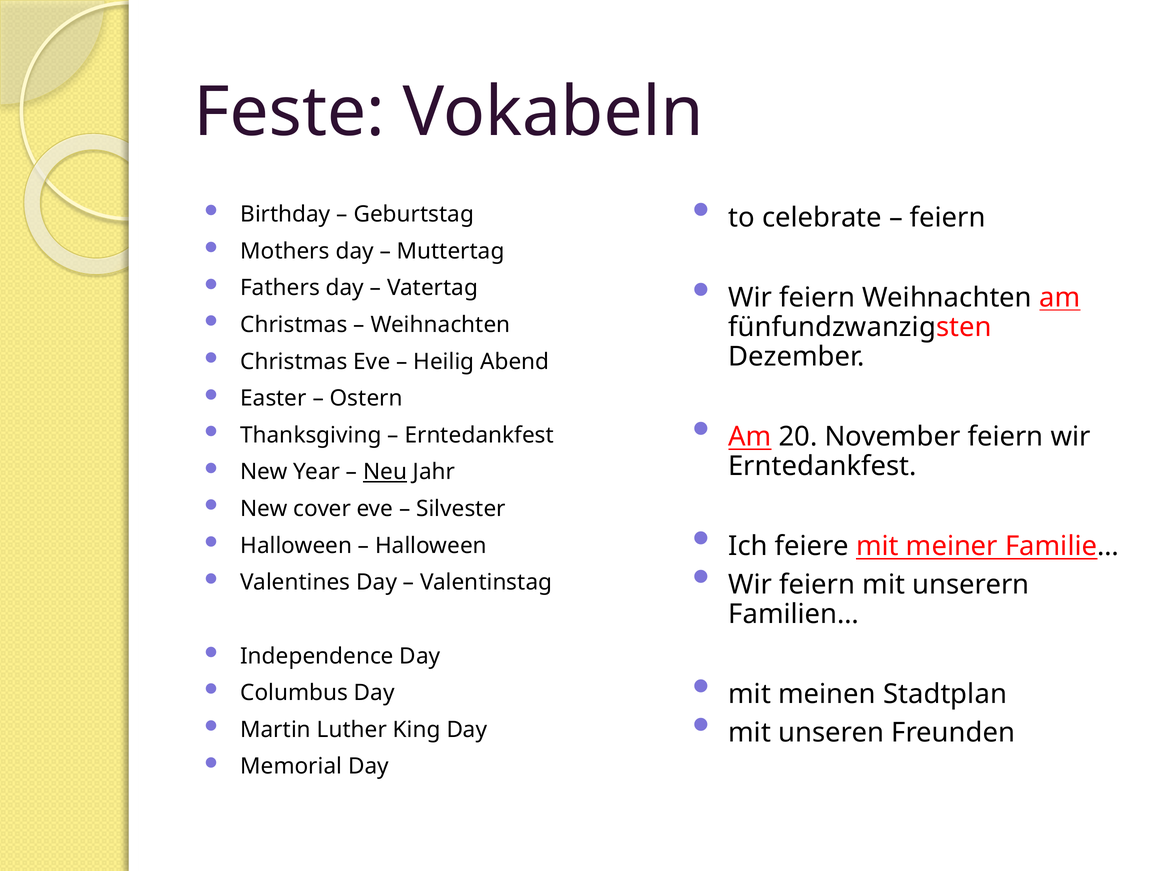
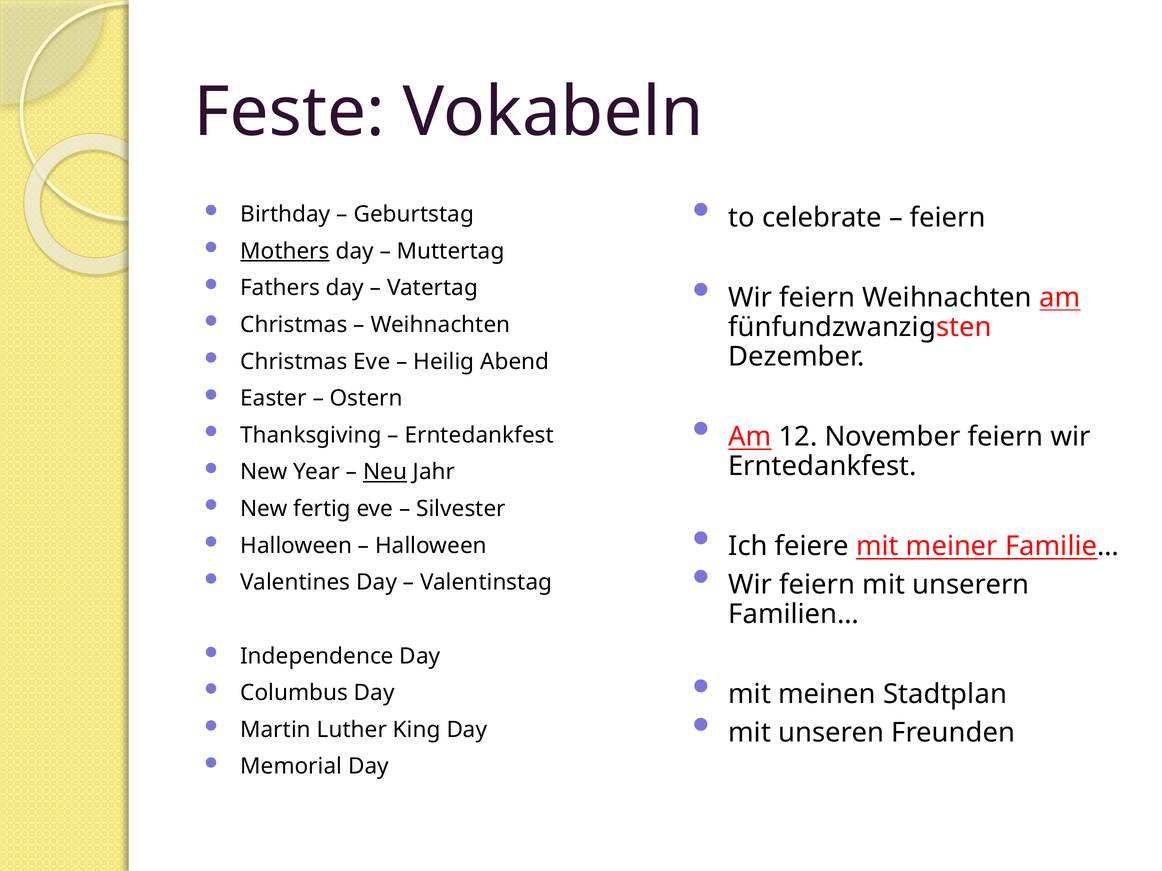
Mothers underline: none -> present (285, 251)
20: 20 -> 12 (798, 437)
cover: cover -> fertig (322, 509)
